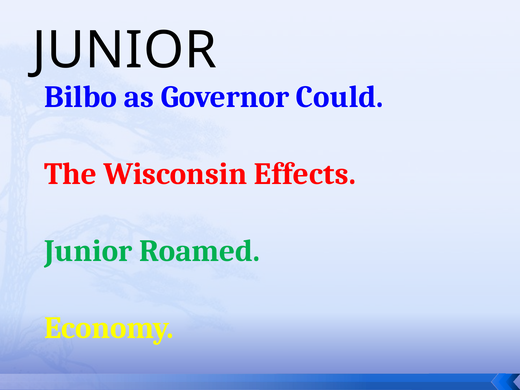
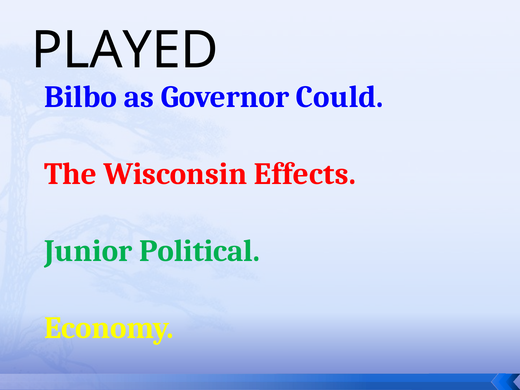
JUNIOR: JUNIOR -> PLAYED (125, 50)
Roamed: Roamed -> Political (200, 251)
